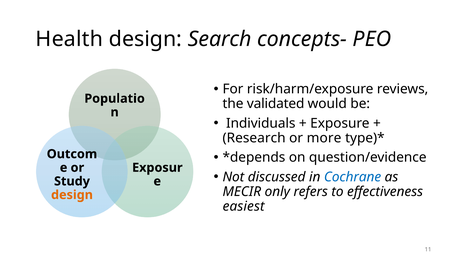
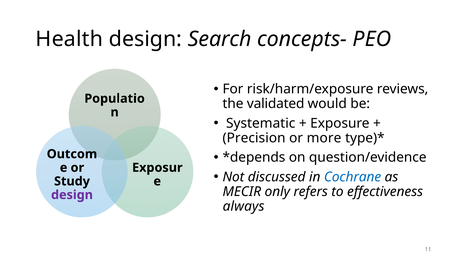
Individuals: Individuals -> Systematic (261, 124)
Research: Research -> Precision (254, 138)
design colour: orange -> purple (72, 195)
easiest: easiest -> always (244, 207)
